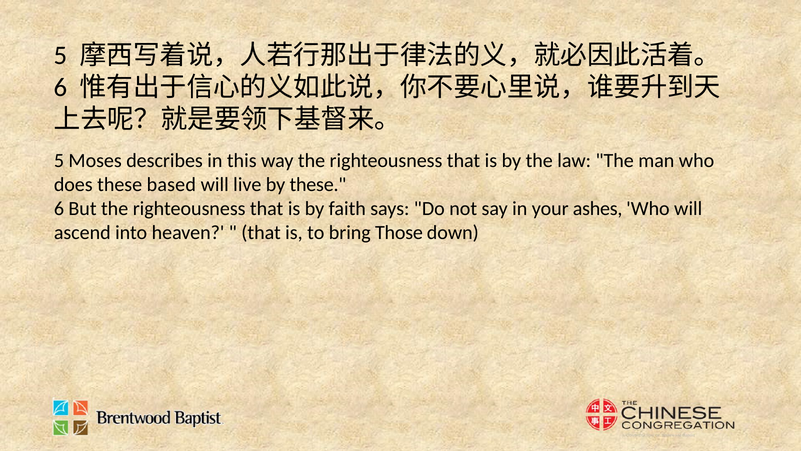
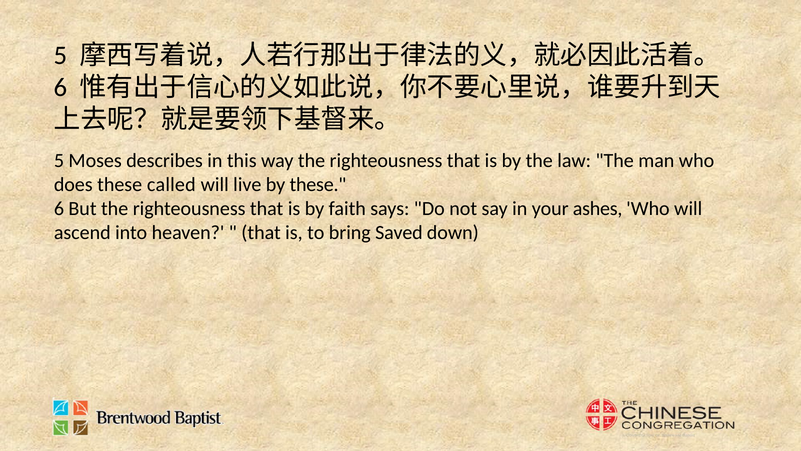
based: based -> called (171, 184)
Those: Those -> Saved (399, 232)
